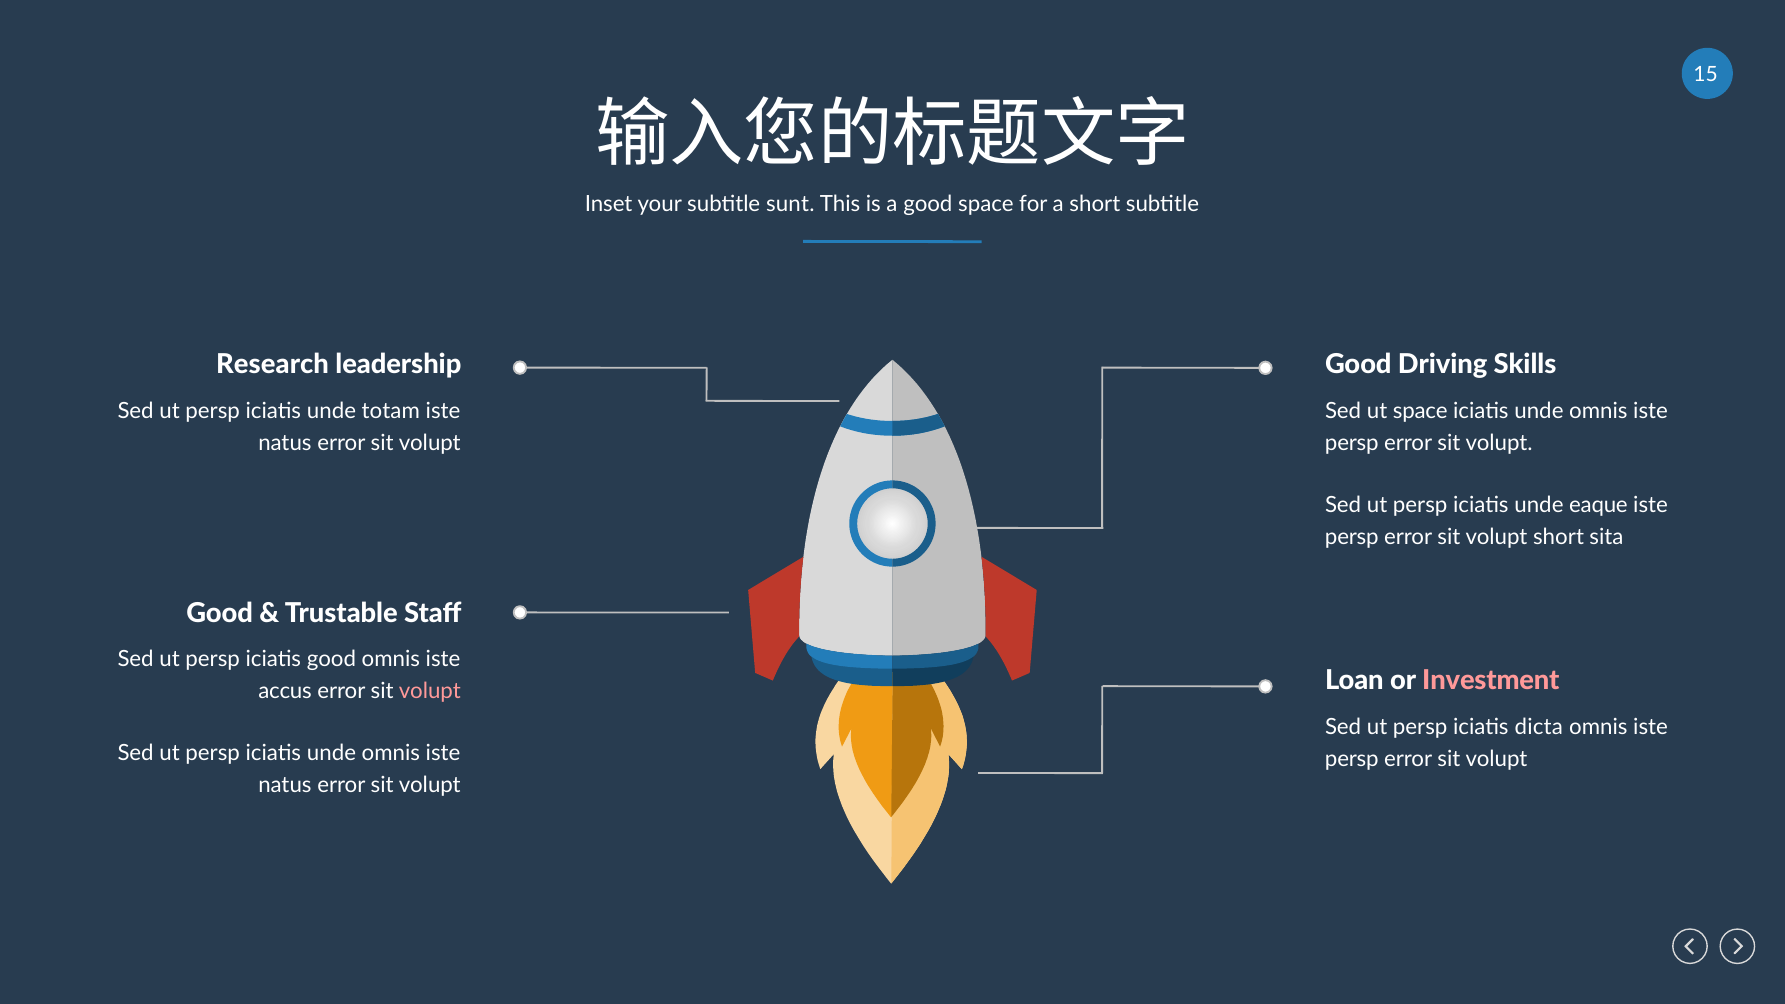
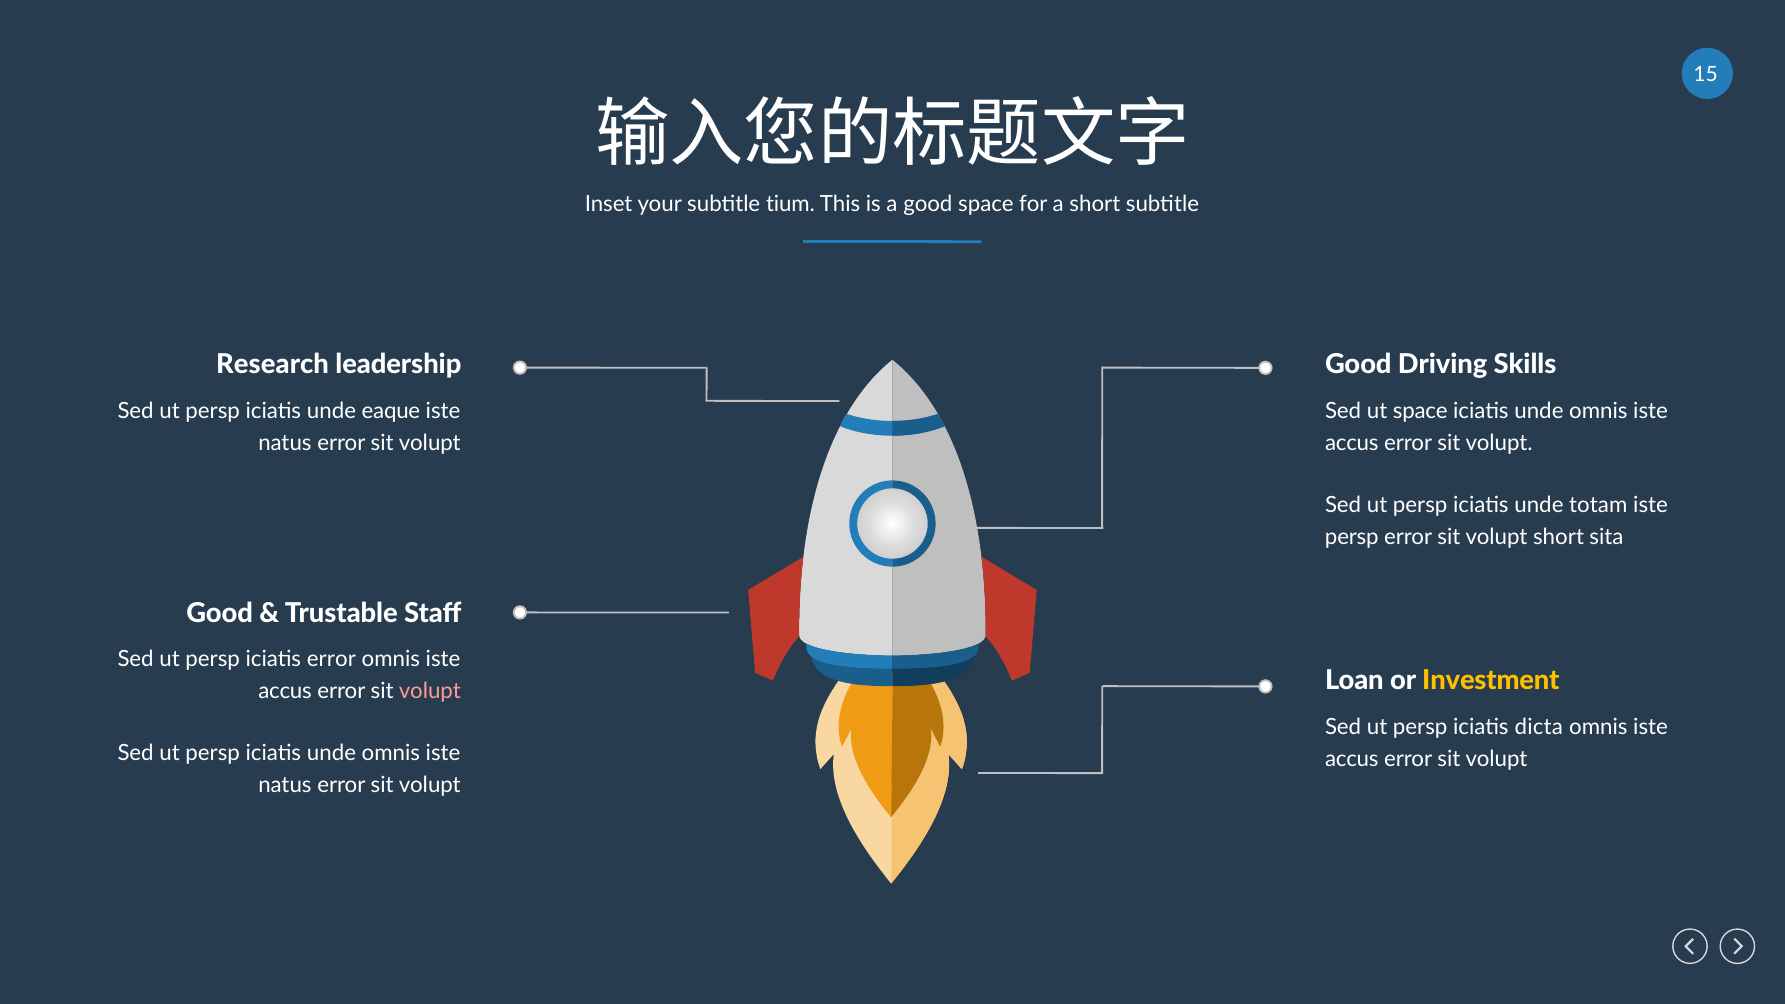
sunt: sunt -> tium (790, 204)
totam: totam -> eaque (391, 411)
persp: persp -> accus (1352, 443)
eaque: eaque -> totam (1598, 505)
iciatis good: good -> error (331, 659)
Investment colour: pink -> yellow (1491, 681)
persp: persp -> accus (1352, 759)
